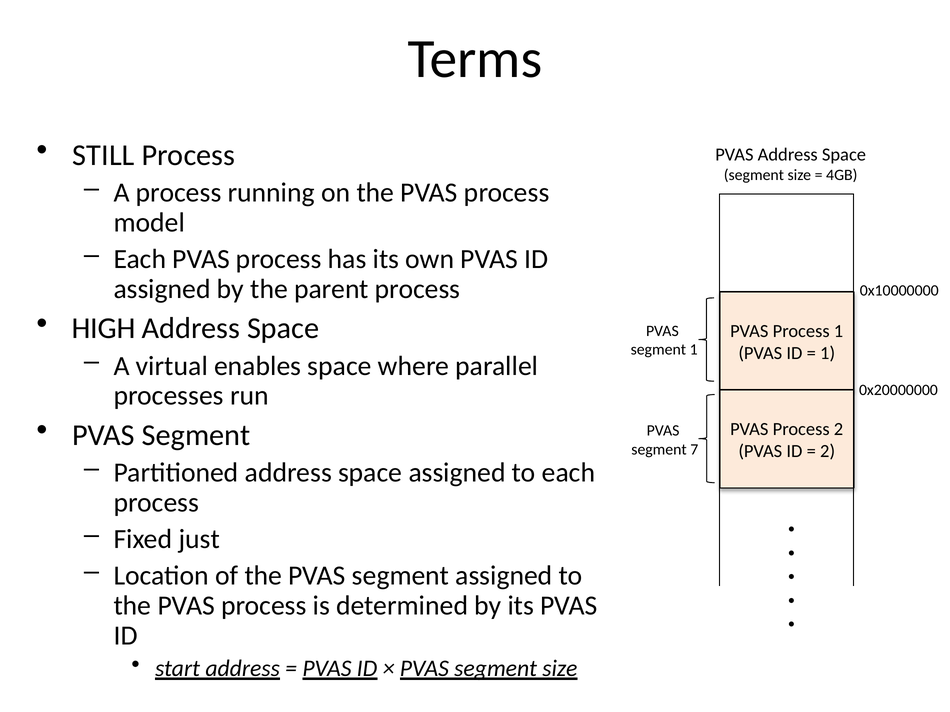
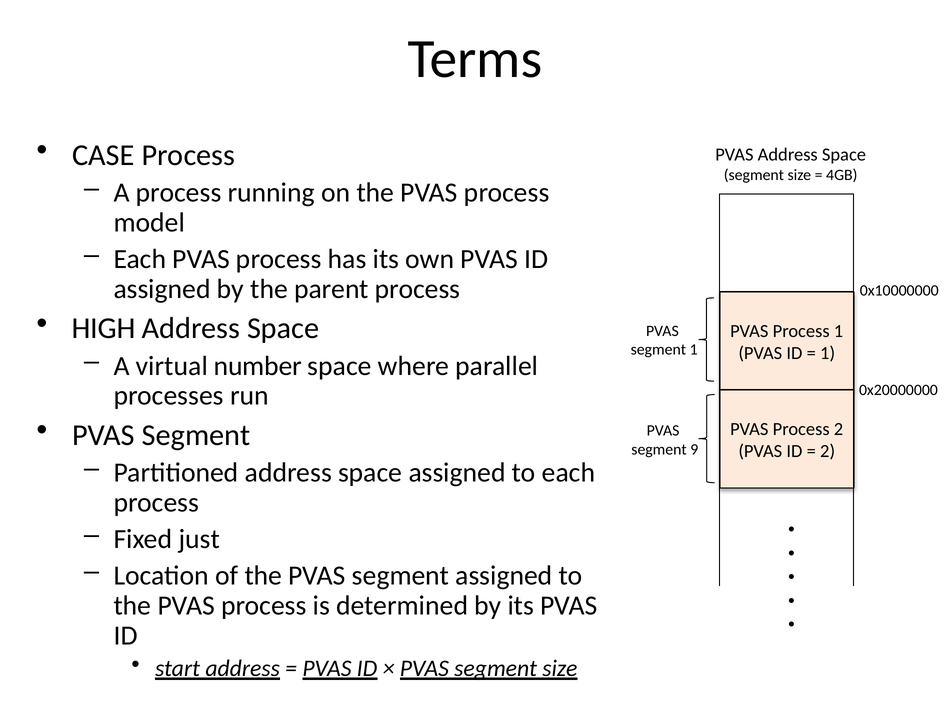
STILL: STILL -> CASE (103, 155)
enables: enables -> number (258, 366)
7: 7 -> 9 (694, 450)
